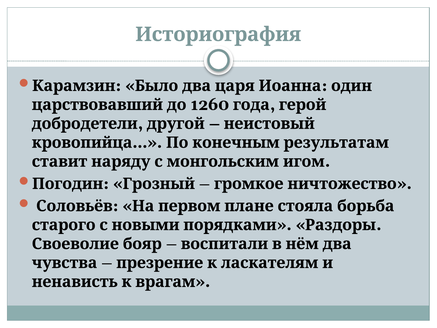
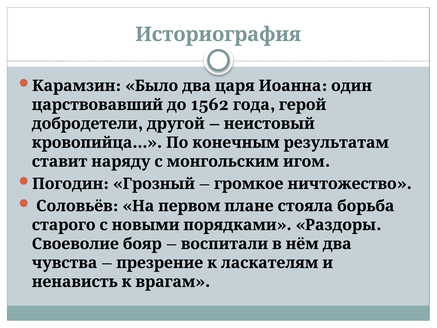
1260: 1260 -> 1562 (210, 105)
